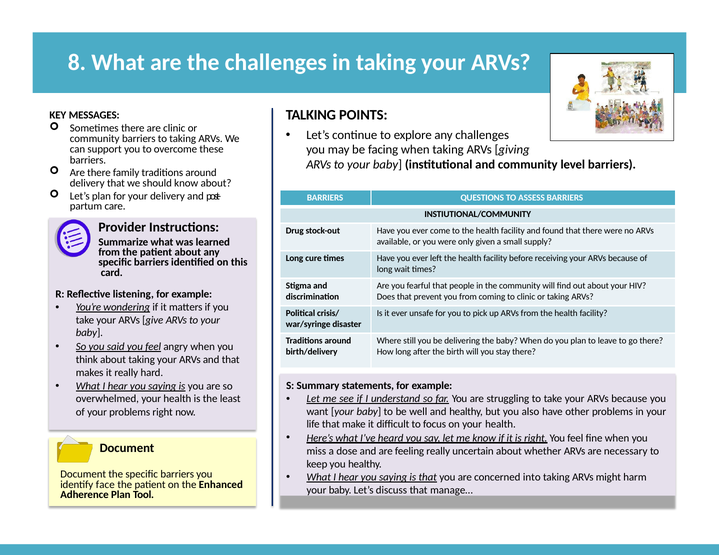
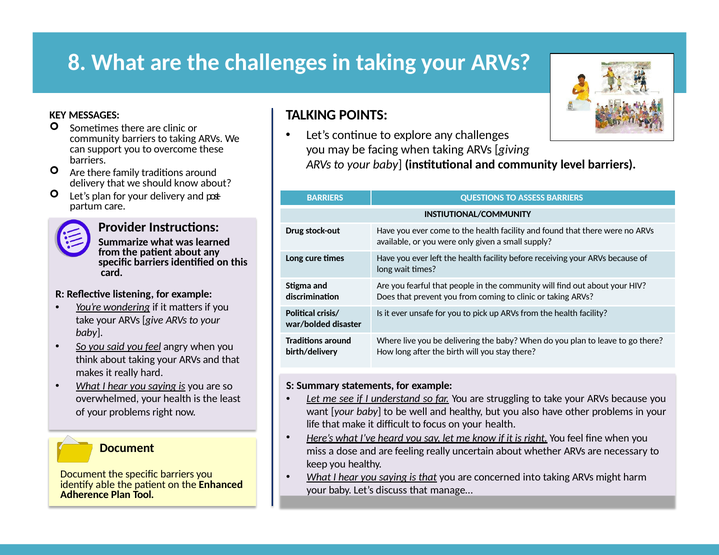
war/syringe: war/syringe -> war/bolded (308, 325)
still: still -> live (410, 341)
face: face -> able (105, 485)
